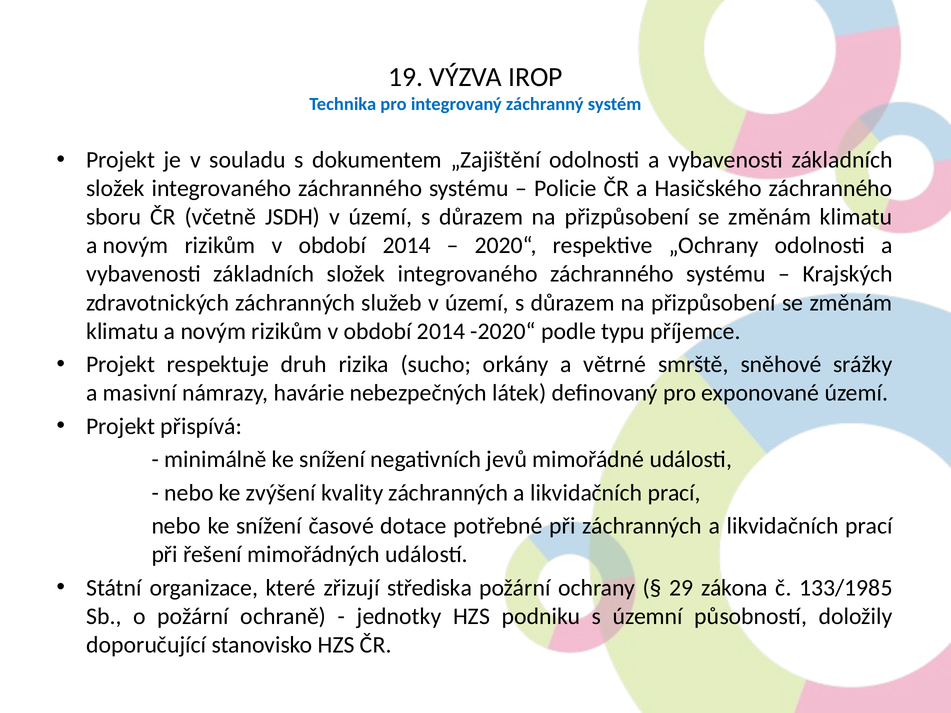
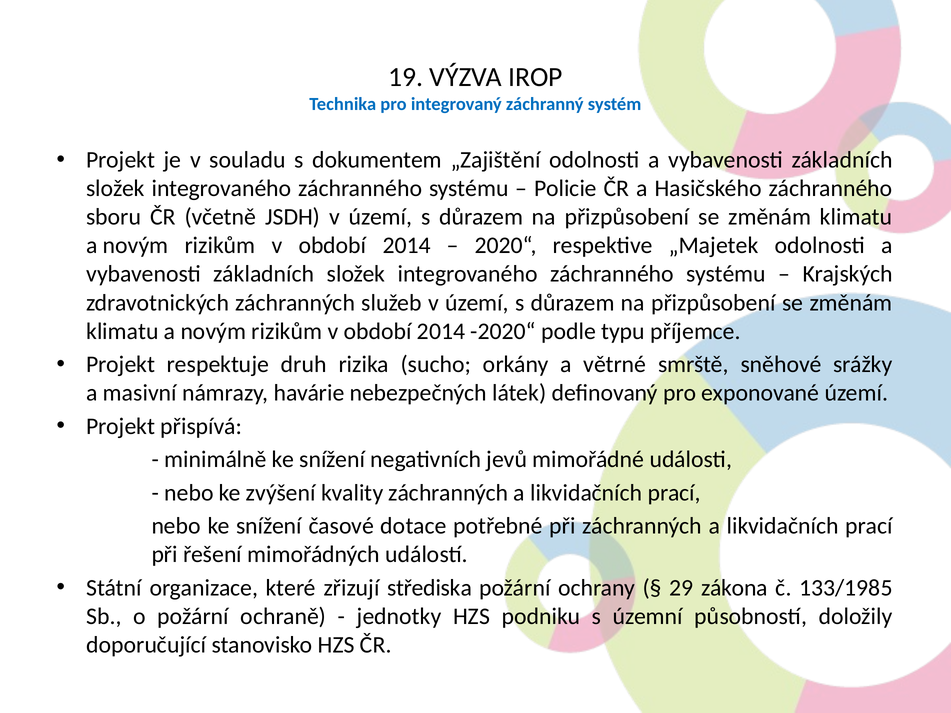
„Ochrany: „Ochrany -> „Majetek (714, 246)
